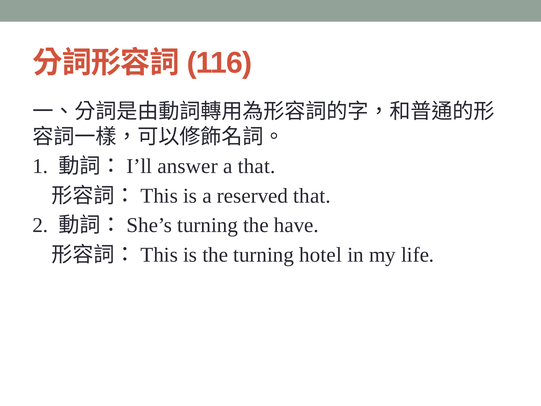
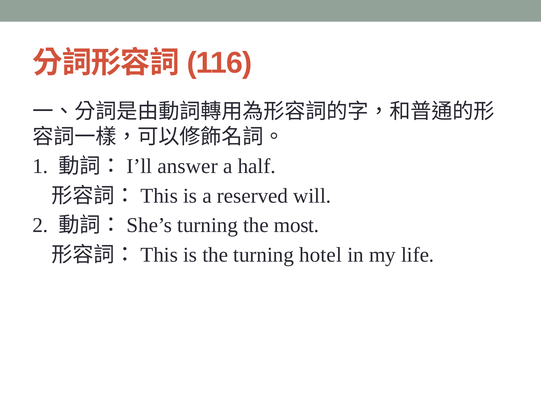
a that: that -> half (257, 166)
reserved that: that -> will (312, 196)
have: have -> most (297, 225)
